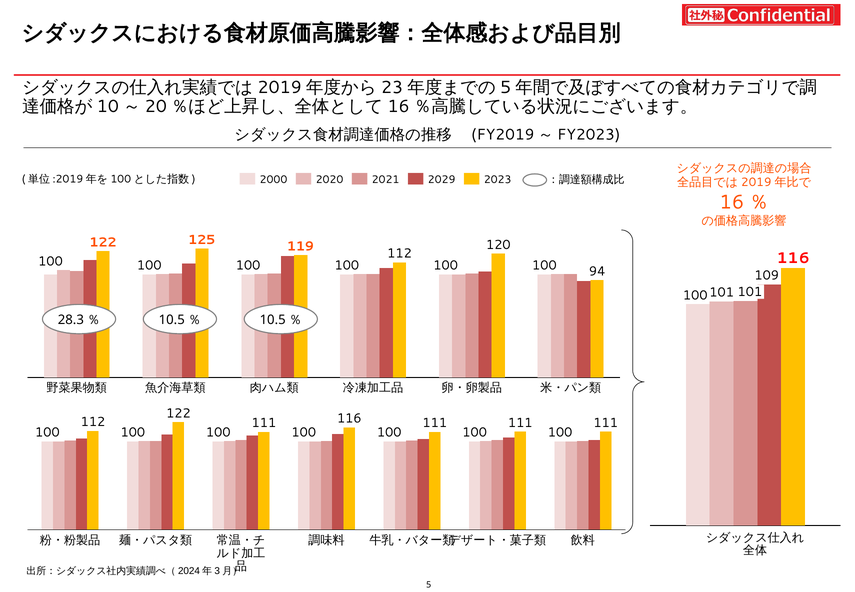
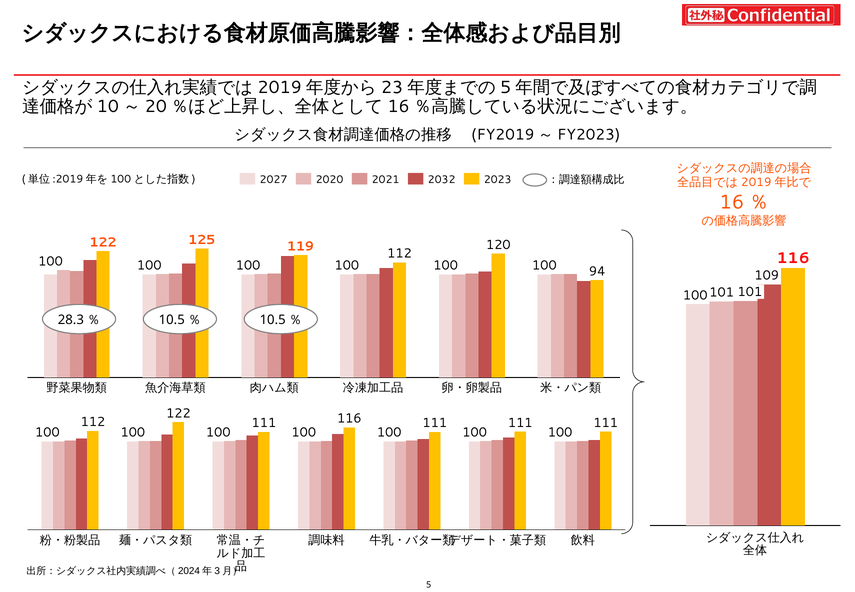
2000: 2000 -> 2027 (273, 179)
2029: 2029 -> 2032 (442, 179)
